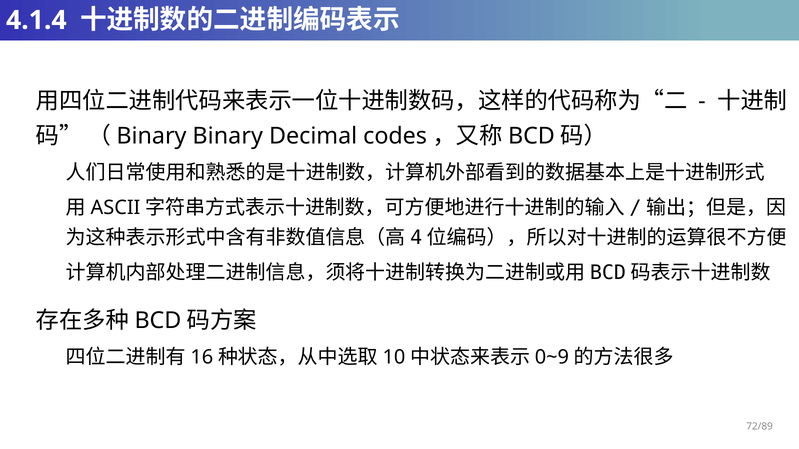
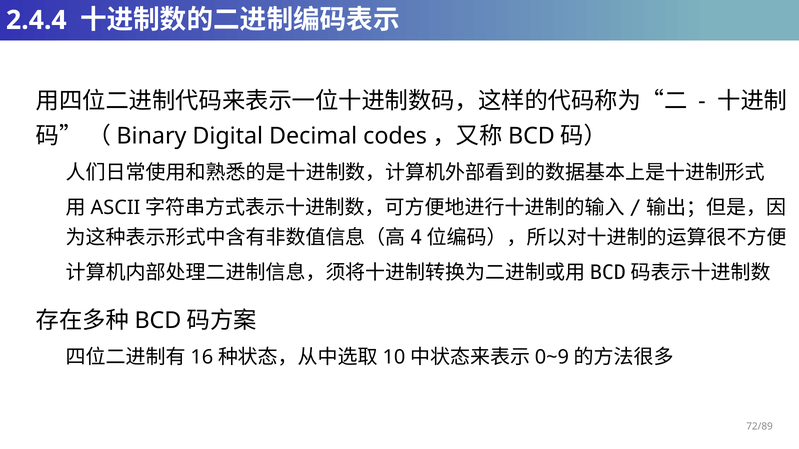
4.1.4: 4.1.4 -> 2.4.4 (36, 20)
Binary: Binary -> Digital (228, 136)
